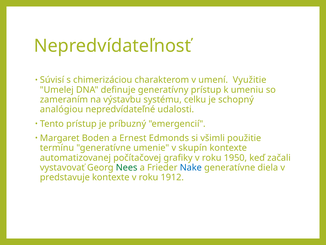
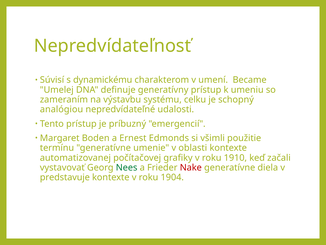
chimerizáciou: chimerizáciou -> dynamickému (103, 80)
Využitie: Využitie -> Became (250, 80)
skupín: skupín -> oblasti (193, 148)
1950: 1950 -> 1910 (235, 157)
Nake colour: blue -> red (191, 167)
1912: 1912 -> 1904 (172, 177)
